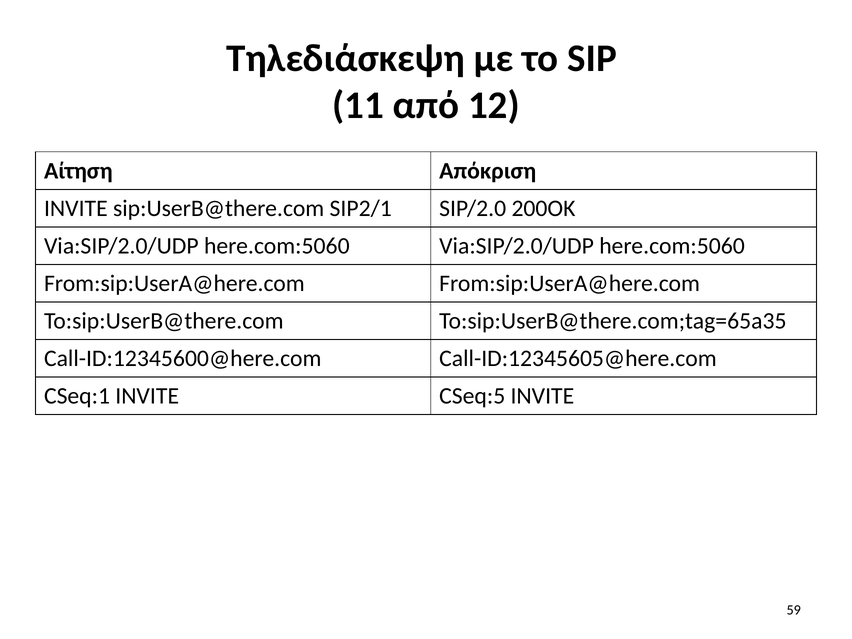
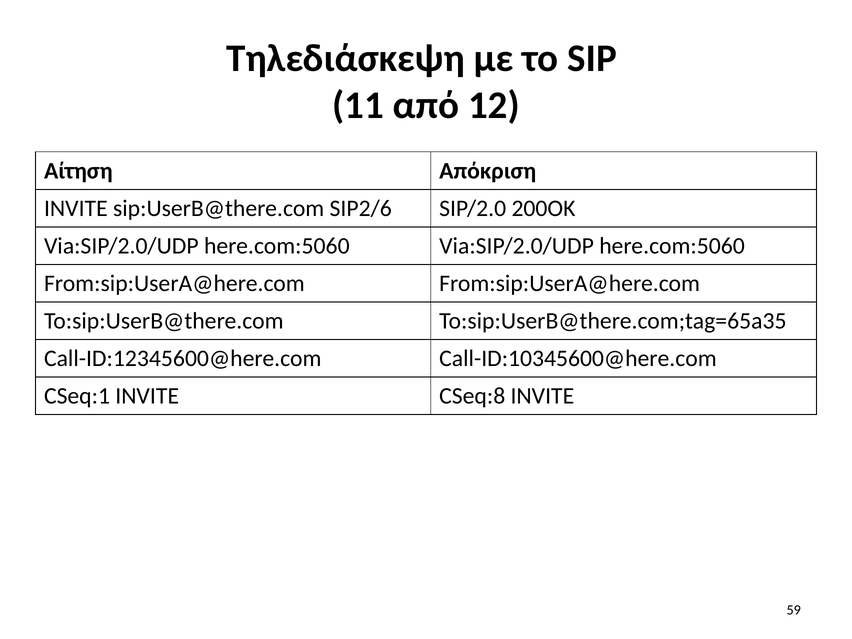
SIP2/1: SIP2/1 -> SIP2/6 (361, 208)
Call-ID:12345605@here.com: Call-ID:12345605@here.com -> Call-ID:10345600@here.com (578, 359)
CSeq:5: CSeq:5 -> CSeq:8 (472, 396)
